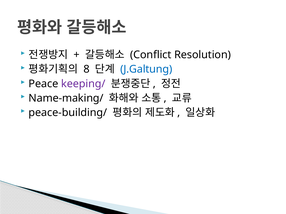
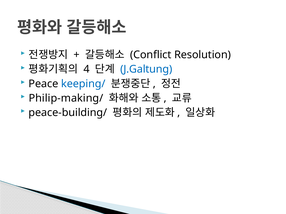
8: 8 -> 4 (87, 69)
keeping/ colour: purple -> blue (83, 84)
Name-making/: Name-making/ -> Philip-making/ (66, 98)
